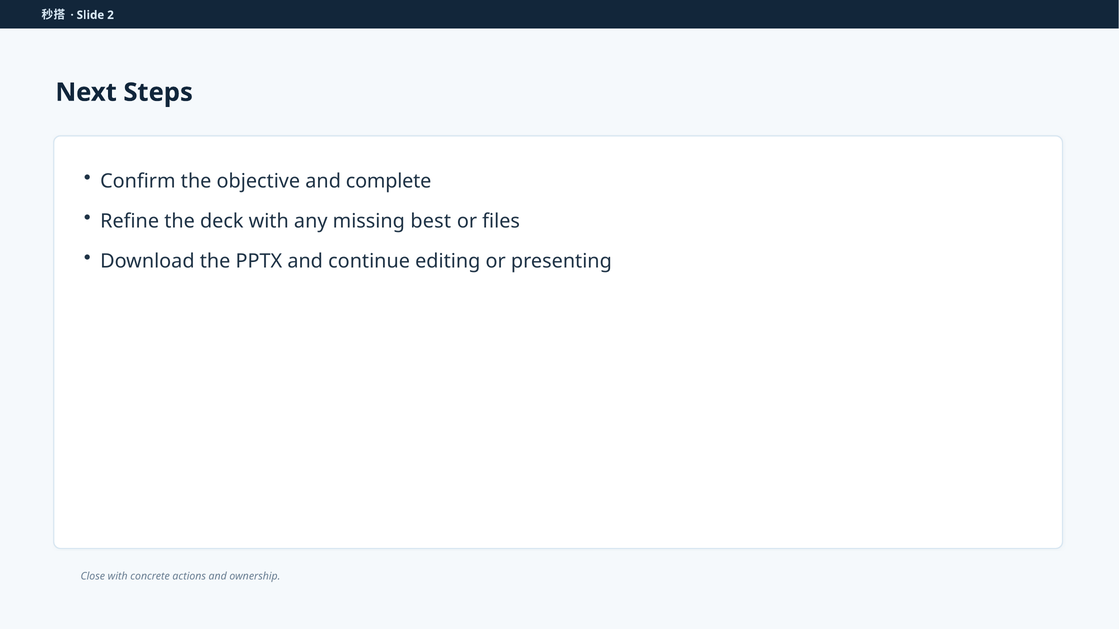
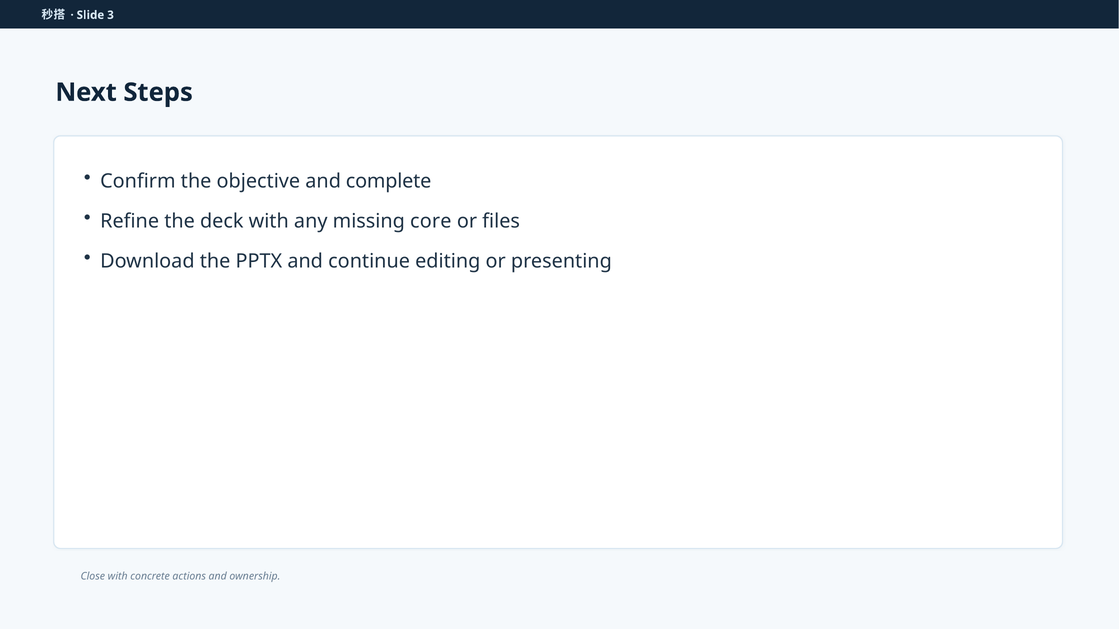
2: 2 -> 3 (111, 15)
best: best -> core (431, 221)
